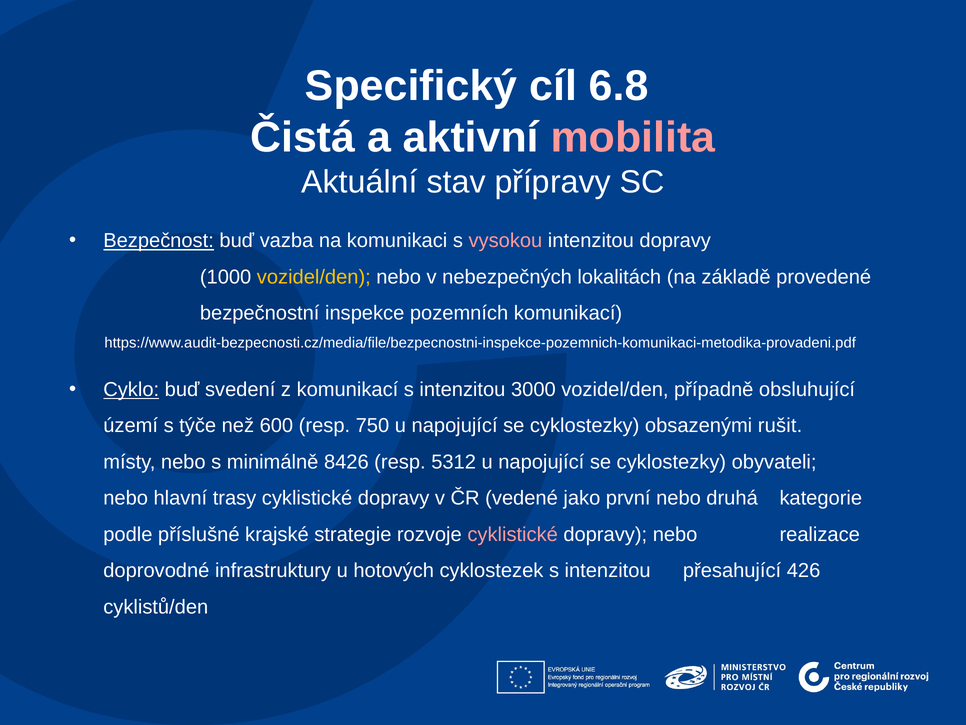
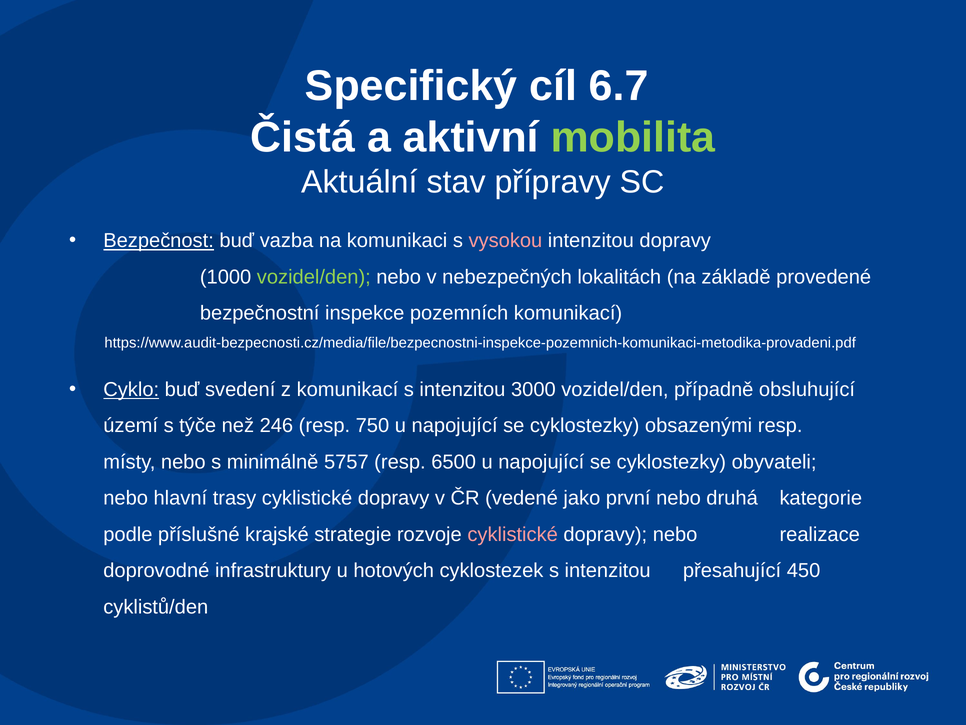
6.8: 6.8 -> 6.7 (619, 86)
mobilita colour: pink -> light green (633, 138)
vozidel/den colour: yellow -> light green (314, 277)
600: 600 -> 246 (276, 426)
obsazenými rušit: rušit -> resp (780, 426)
8426: 8426 -> 5757 (346, 462)
5312: 5312 -> 6500 (454, 462)
426: 426 -> 450 (804, 570)
